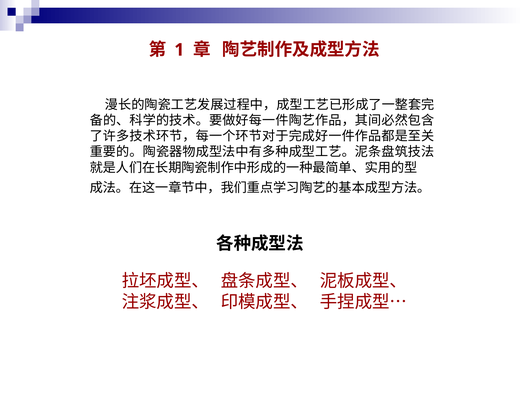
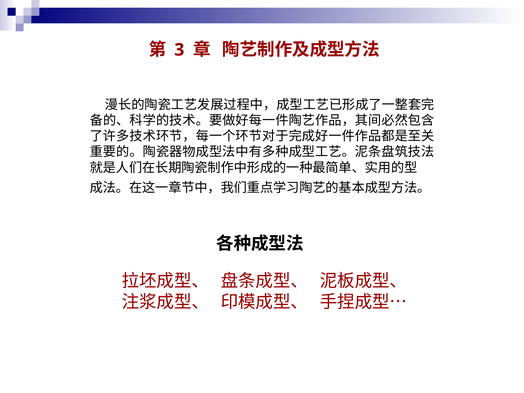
1: 1 -> 3 (179, 50)
